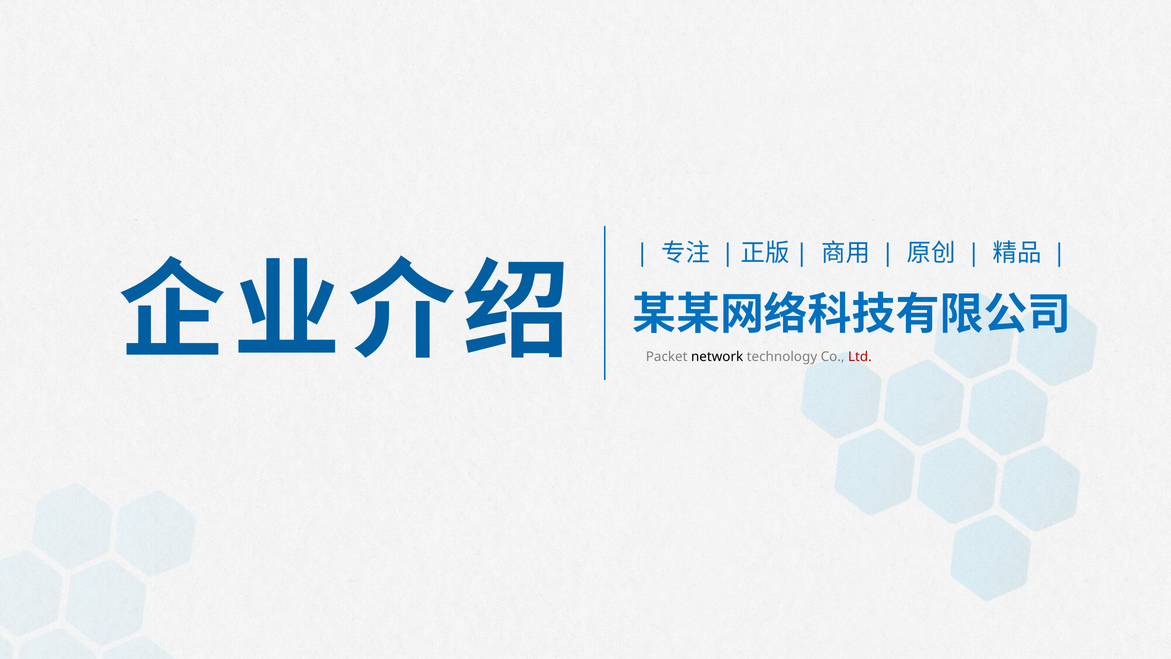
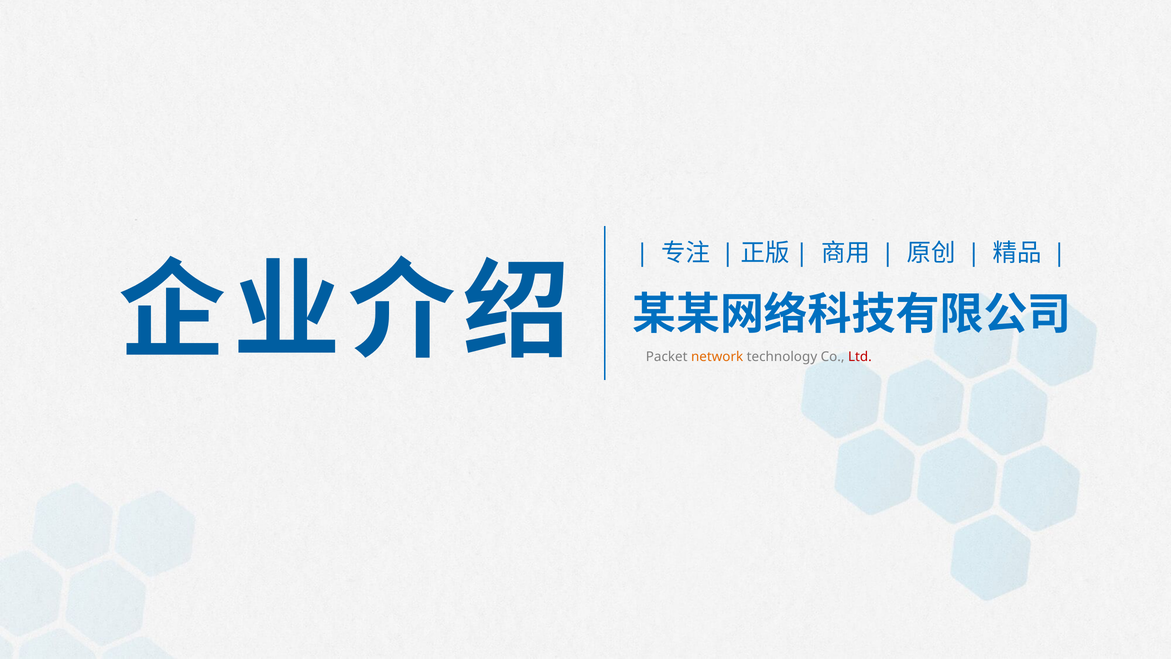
network colour: black -> orange (717, 357)
